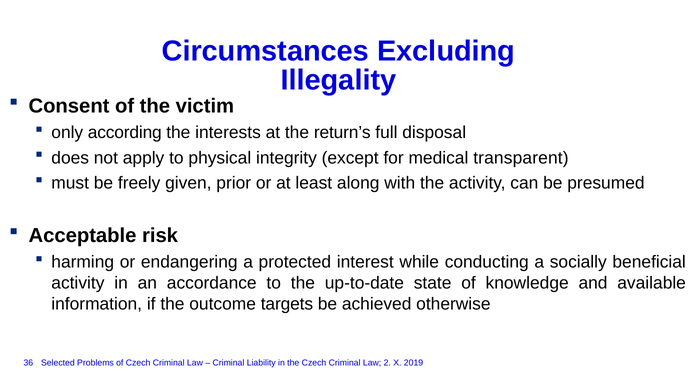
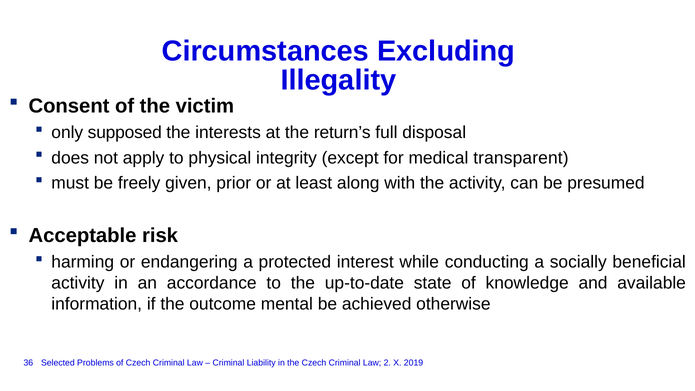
according: according -> supposed (125, 133)
targets: targets -> mental (287, 304)
